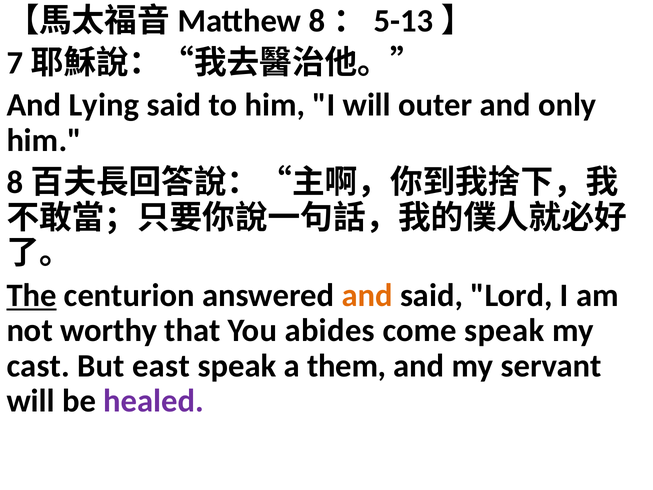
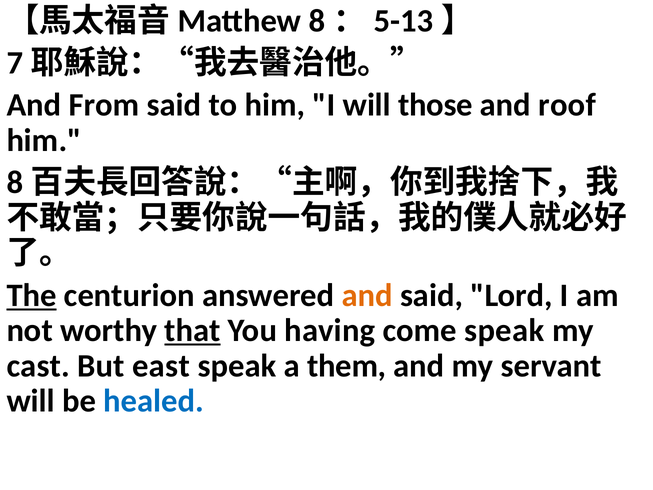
Lying: Lying -> From (104, 105)
outer: outer -> those (436, 105)
only: only -> roof (567, 105)
that underline: none -> present (192, 330)
abides: abides -> having (330, 330)
healed colour: purple -> blue (154, 401)
